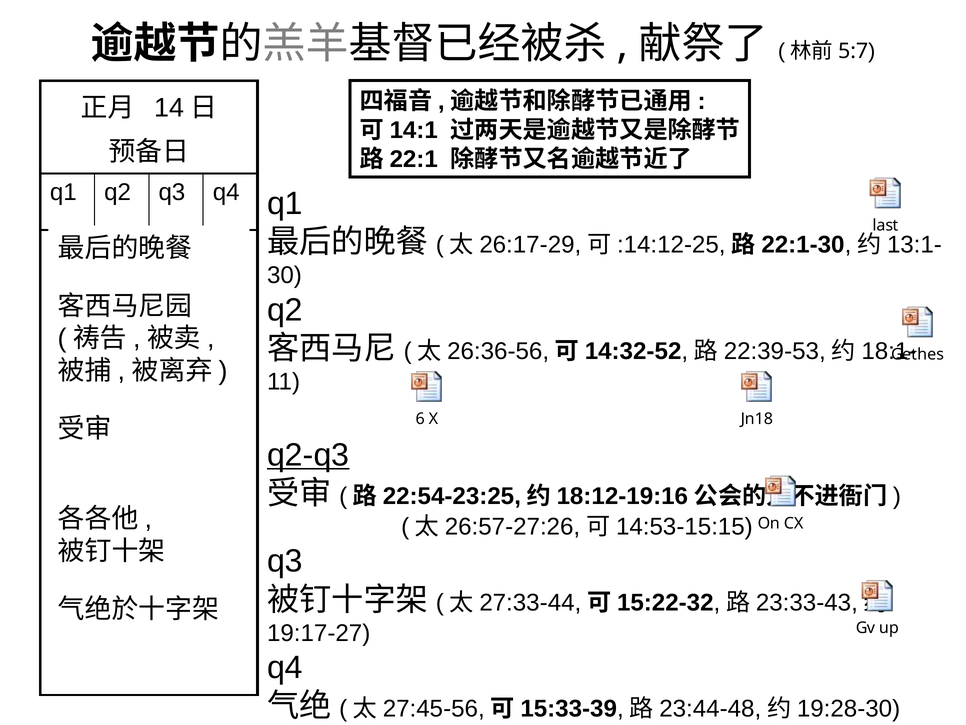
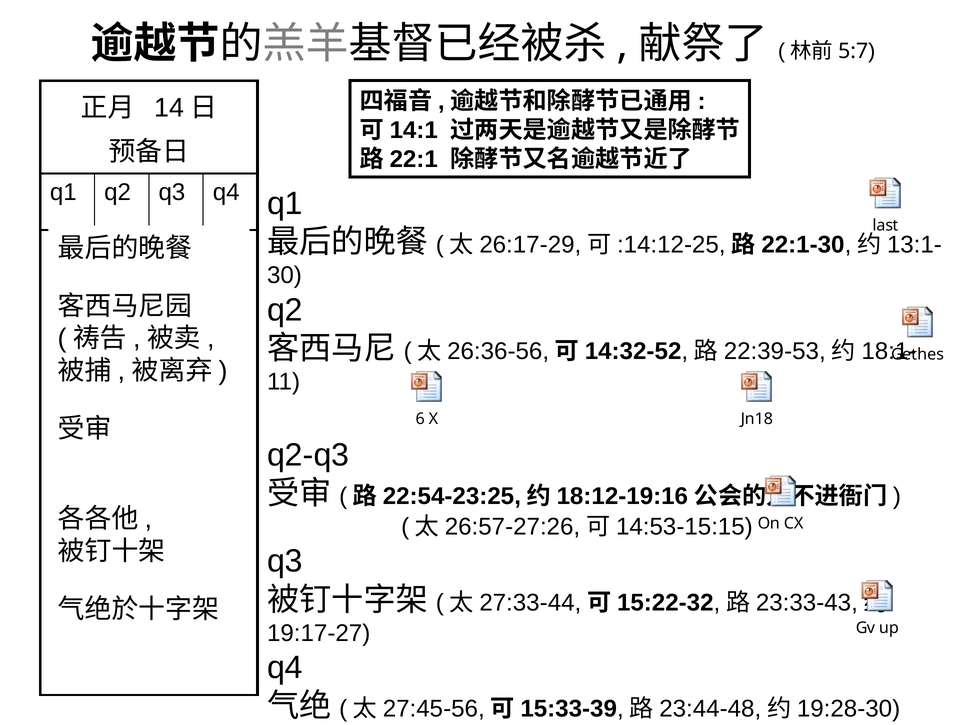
q2-q3 underline: present -> none (308, 455)
